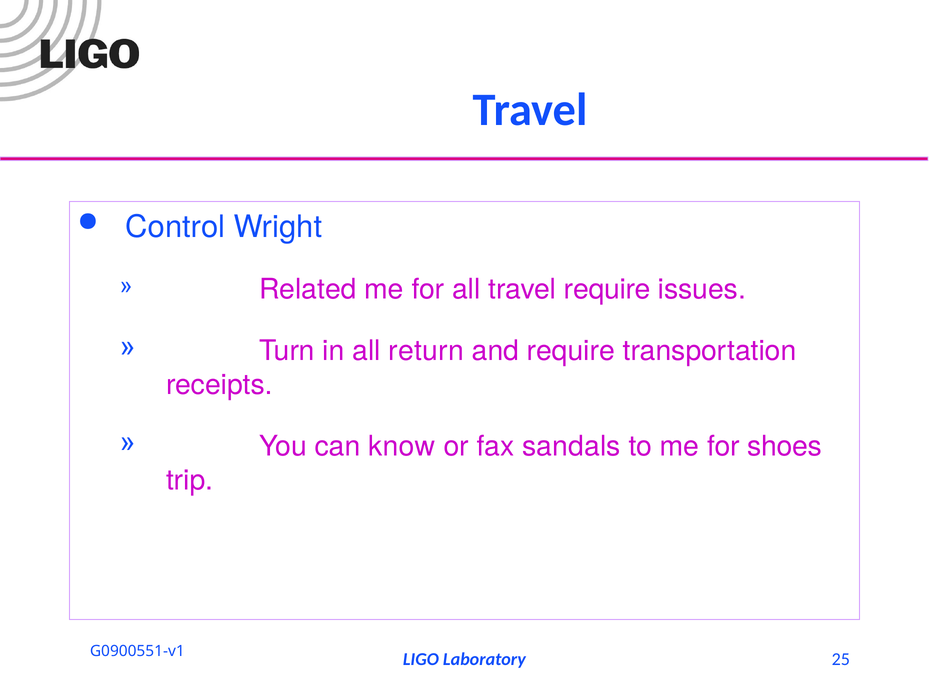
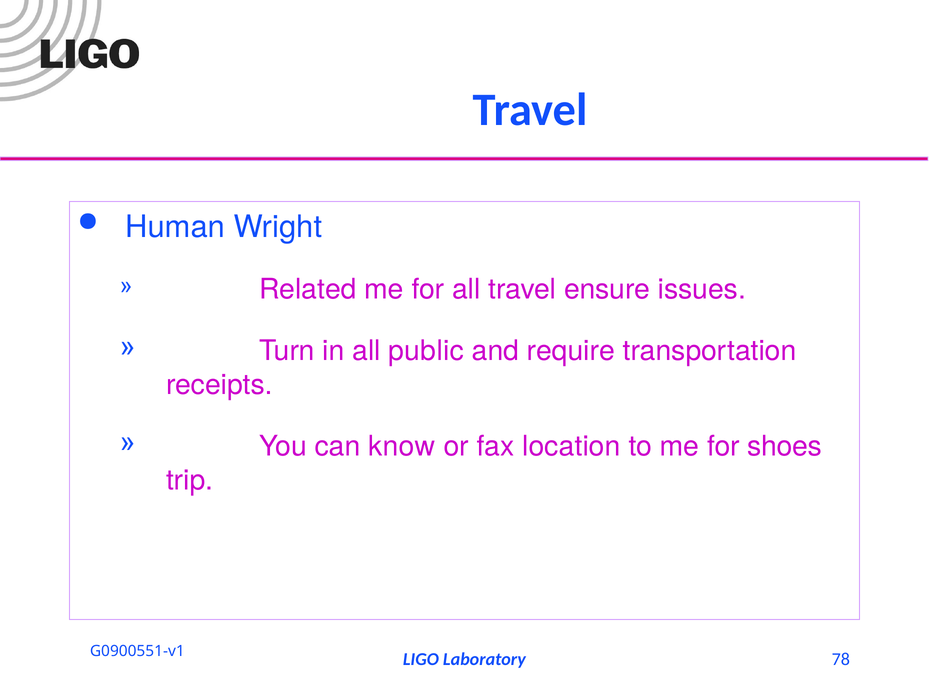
Control: Control -> Human (175, 227)
travel require: require -> ensure (607, 289)
return: return -> public (426, 351)
sandals: sandals -> location (571, 446)
25: 25 -> 78 (841, 659)
